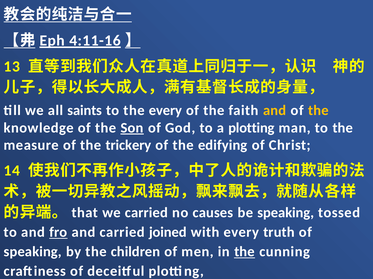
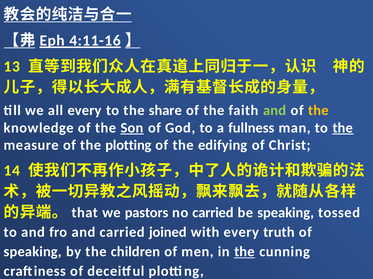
all saints: saints -> every (85, 111)
the every: every -> share (165, 111)
and colour: yellow -> light green (275, 111)
a plotting: plotting -> fullness (251, 128)
the underline: none -> present (343, 128)
the trickery: trickery -> plotting (128, 145)
we carried: carried -> pastors (147, 213)
no causes: causes -> carried (213, 213)
fro underline: present -> none (58, 233)
